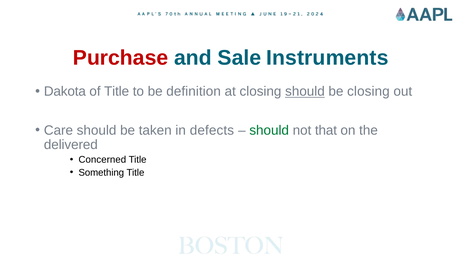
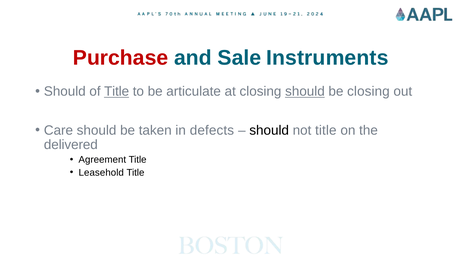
Dakota: Dakota -> Should (65, 91)
Title underline: none -> present (117, 91)
definition: definition -> articulate (194, 91)
should colour: green -> black (269, 130)
not that: that -> title (326, 130)
Concerned: Concerned -> Agreement (102, 160)
Something: Something -> Leasehold (101, 172)
